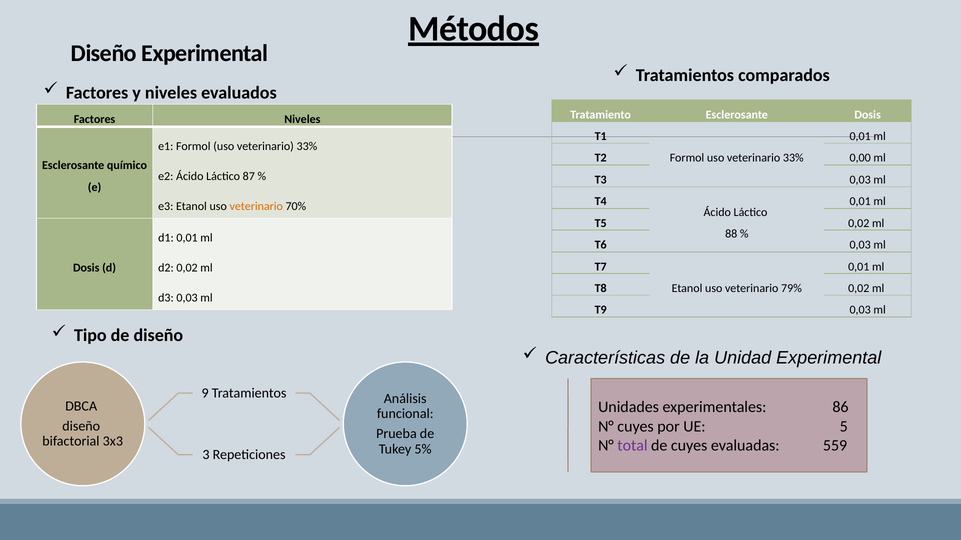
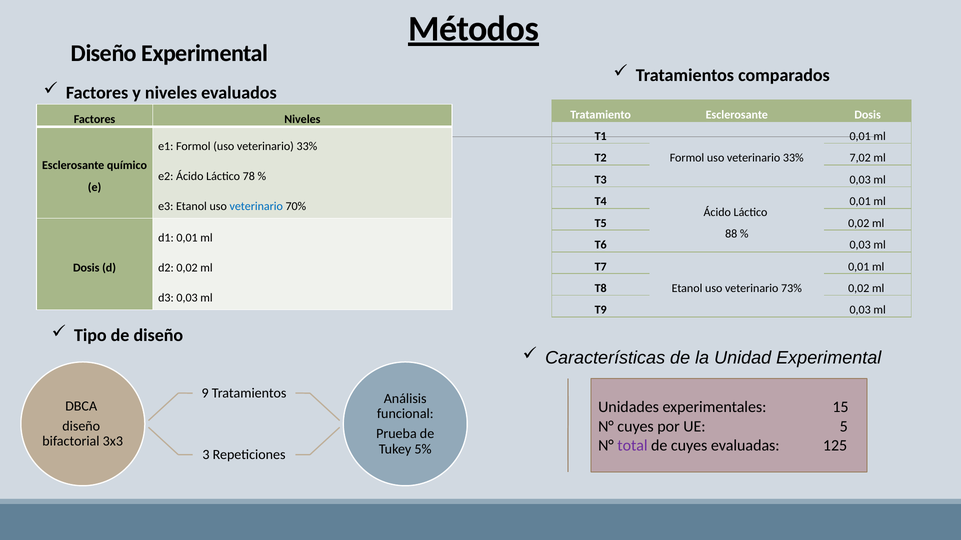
0,00: 0,00 -> 7,02 (860, 158)
87: 87 -> 78 (249, 177)
veterinario colour: orange -> blue (256, 206)
79%: 79% -> 73% (791, 289)
86: 86 -> 15 (840, 408)
559: 559 -> 125 (835, 446)
